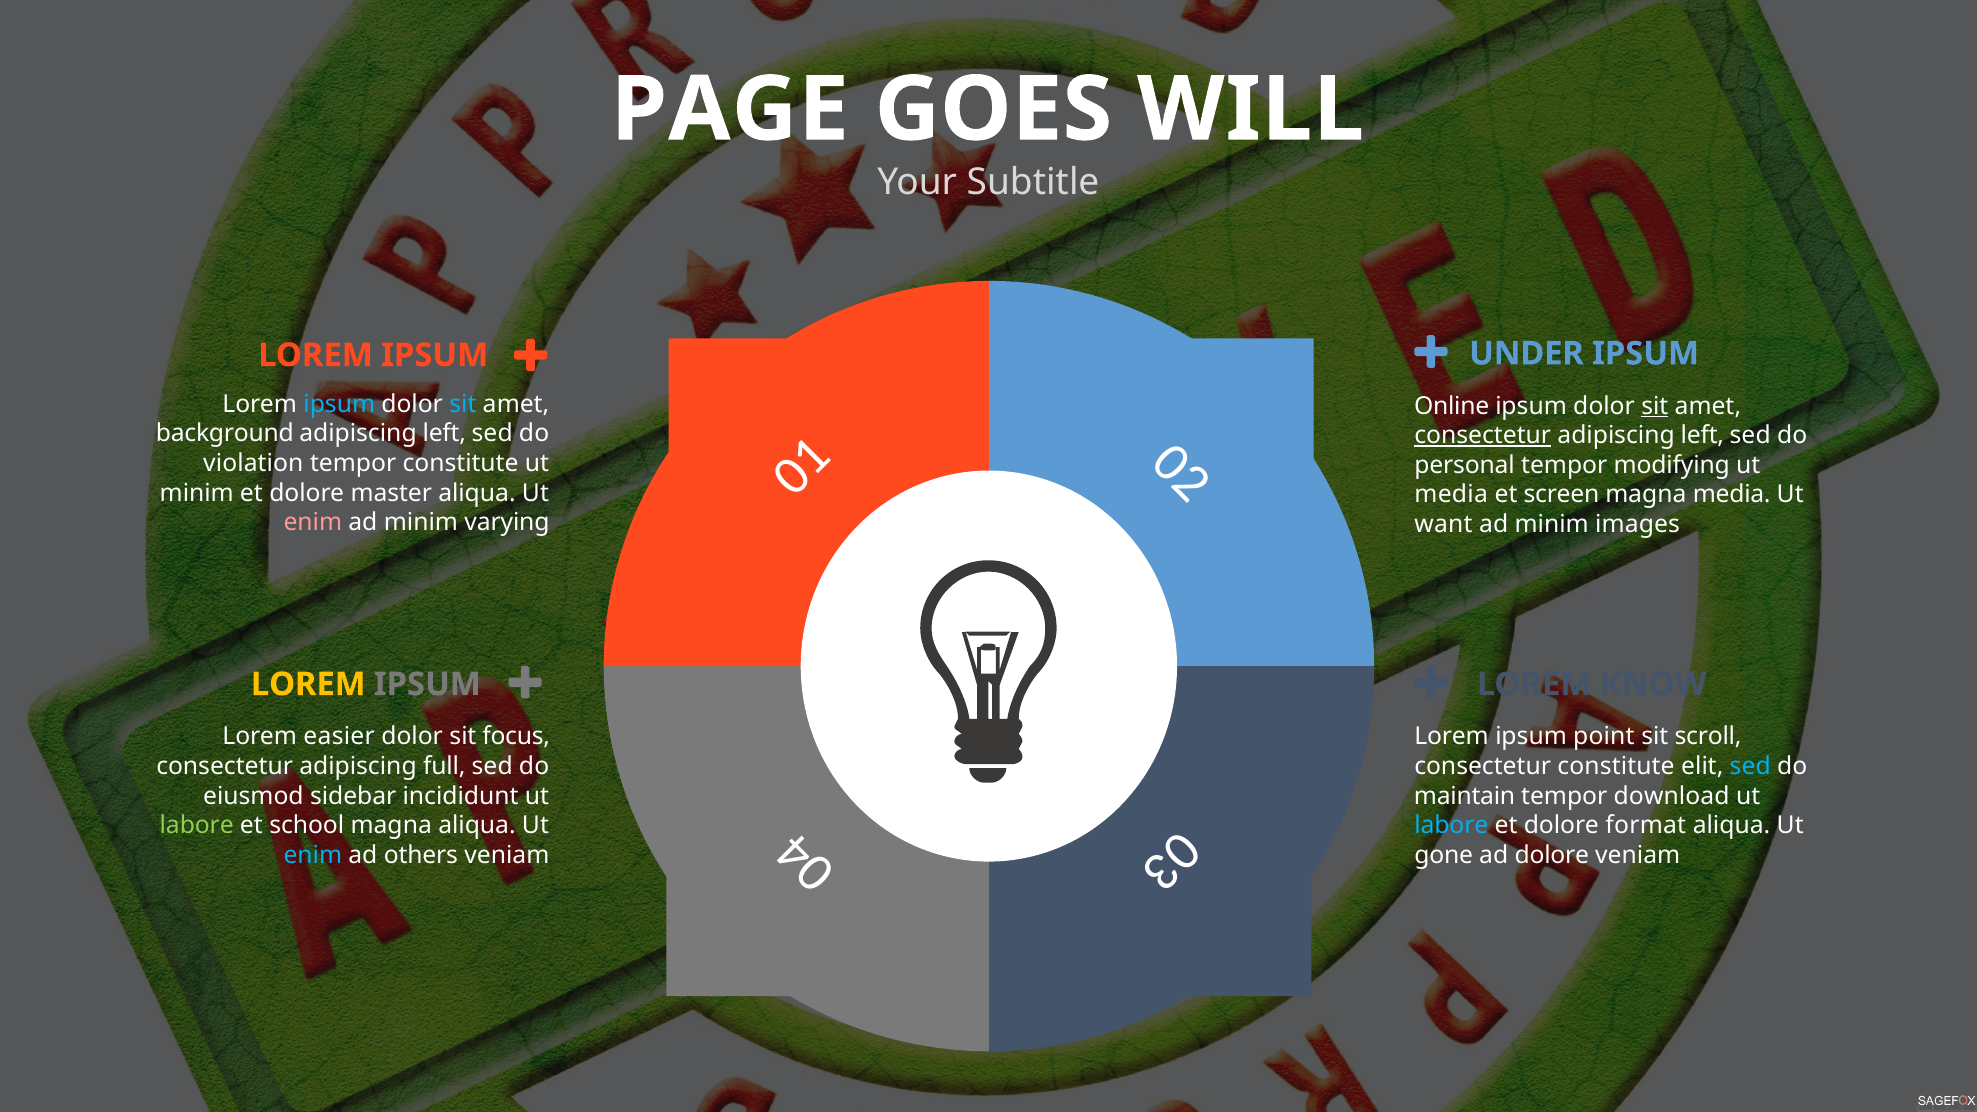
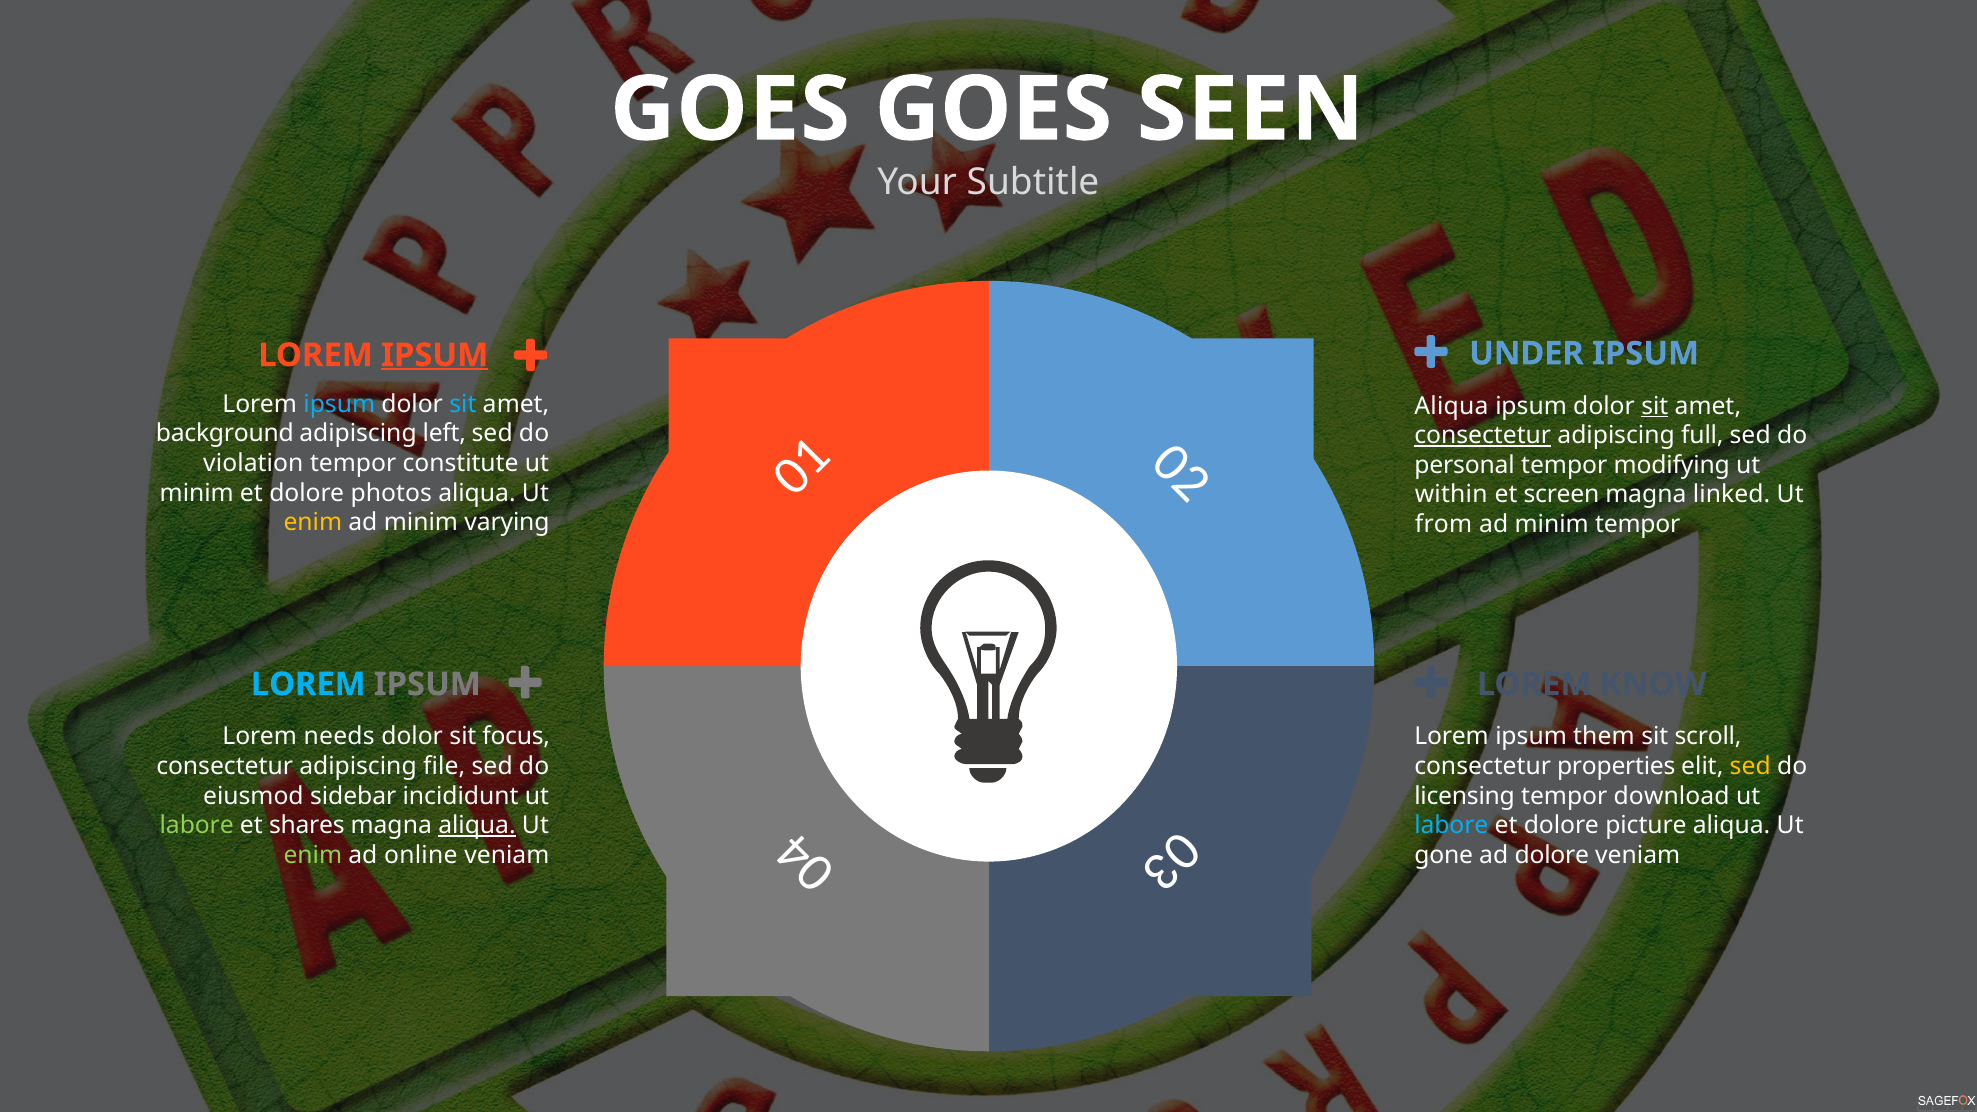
PAGE: PAGE -> GOES (730, 110)
WILL: WILL -> SEEN (1250, 110)
IPSUM underline: none -> present (435, 355)
Online: Online -> Aliqua (1451, 406)
left: left -> full (1702, 436)
master: master -> photos (391, 493)
media: media -> within (1451, 495)
magna media: media -> linked (1732, 495)
enim colour: pink -> yellow (313, 523)
want: want -> from (1444, 525)
minim images: images -> tempor (1638, 525)
LOREM colour: yellow -> light blue (308, 684)
easier: easier -> needs (339, 737)
point: point -> them (1604, 737)
full: full -> file (444, 766)
consectetur constitute: constitute -> properties (1616, 766)
sed colour: light blue -> yellow (1750, 766)
maintain: maintain -> licensing (1465, 796)
school: school -> shares (307, 826)
aliqua underline: none -> present (477, 826)
format: format -> picture (1646, 826)
enim colour: light blue -> light green (313, 855)
others: others -> online (421, 855)
